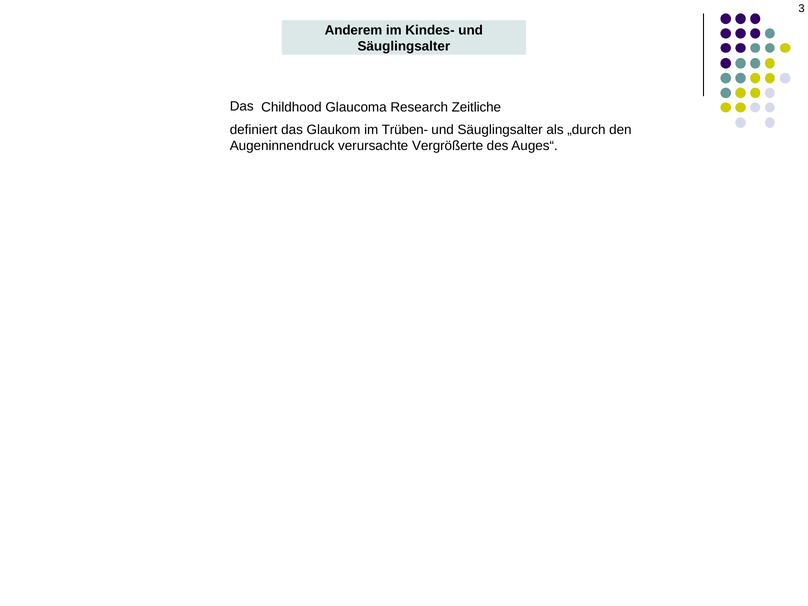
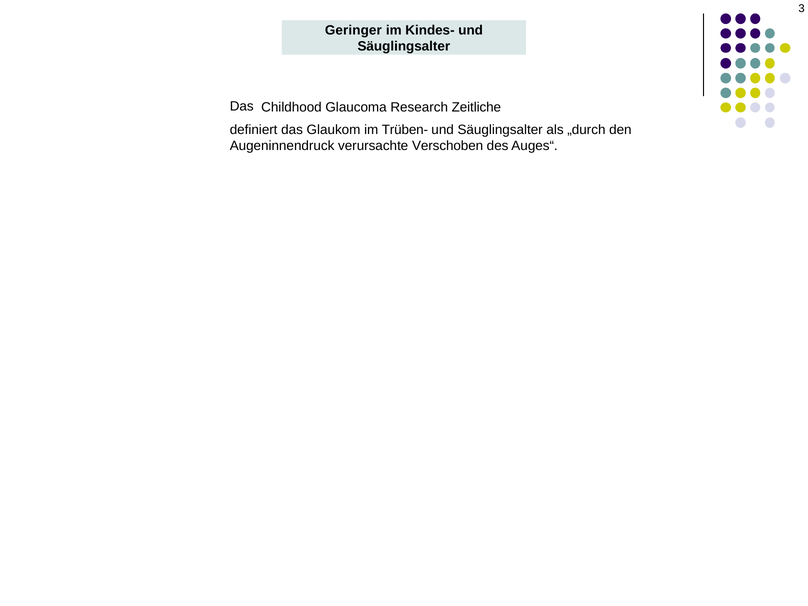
Anderem: Anderem -> Geringer (353, 30)
Vergrößerte: Vergrößerte -> Verschoben (448, 146)
